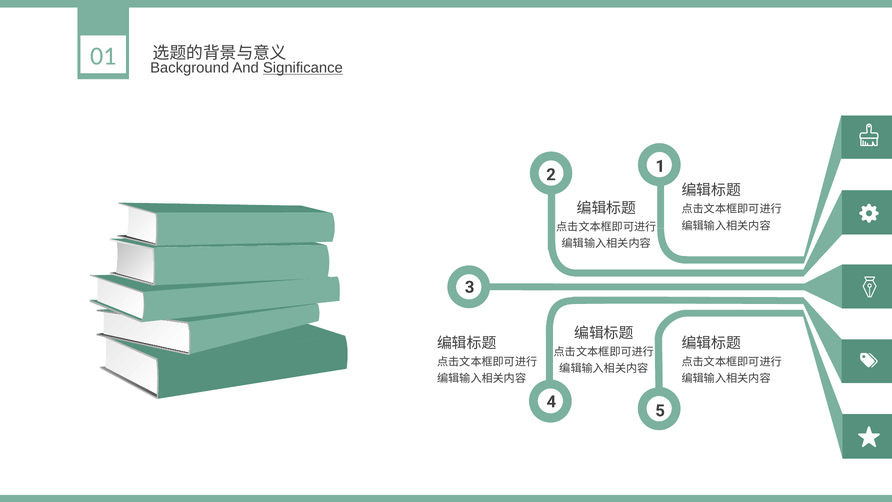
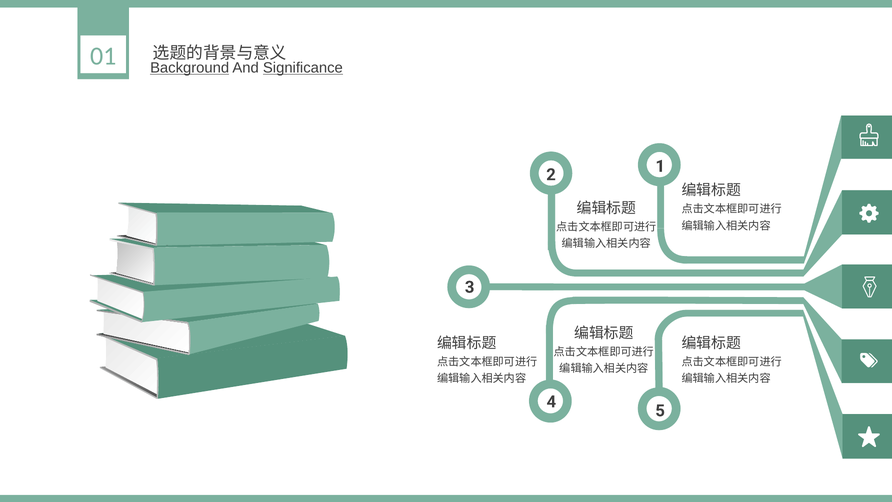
Background underline: none -> present (190, 68)
